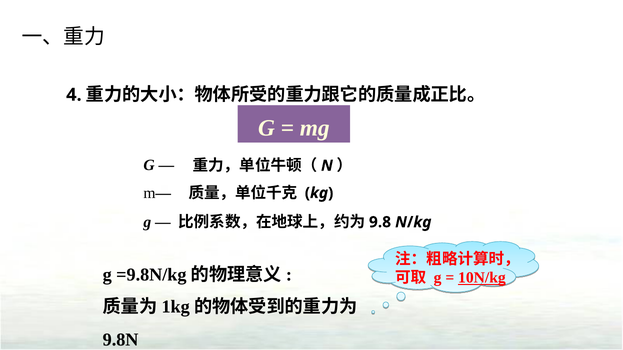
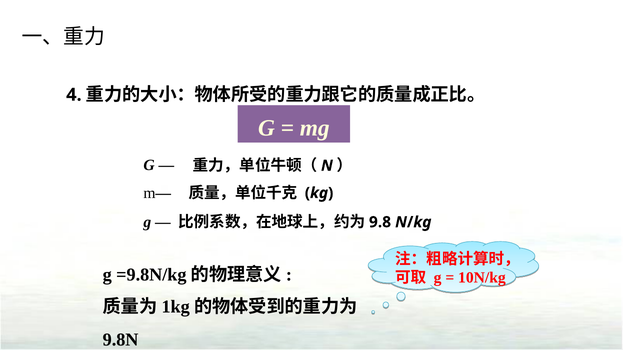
10N/kg underline: present -> none (482, 278)
